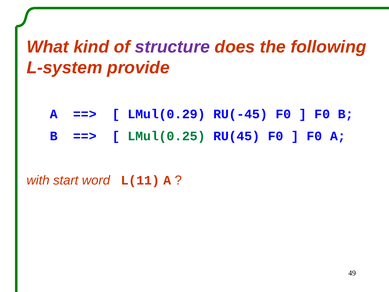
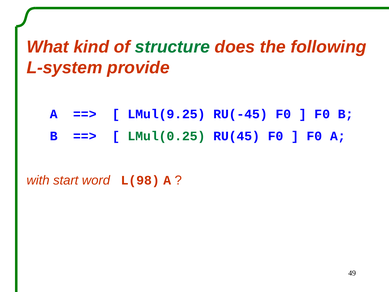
structure colour: purple -> green (172, 47)
LMul(0.29: LMul(0.29 -> LMul(9.25 (167, 114)
L(11: L(11 -> L(98 (140, 180)
